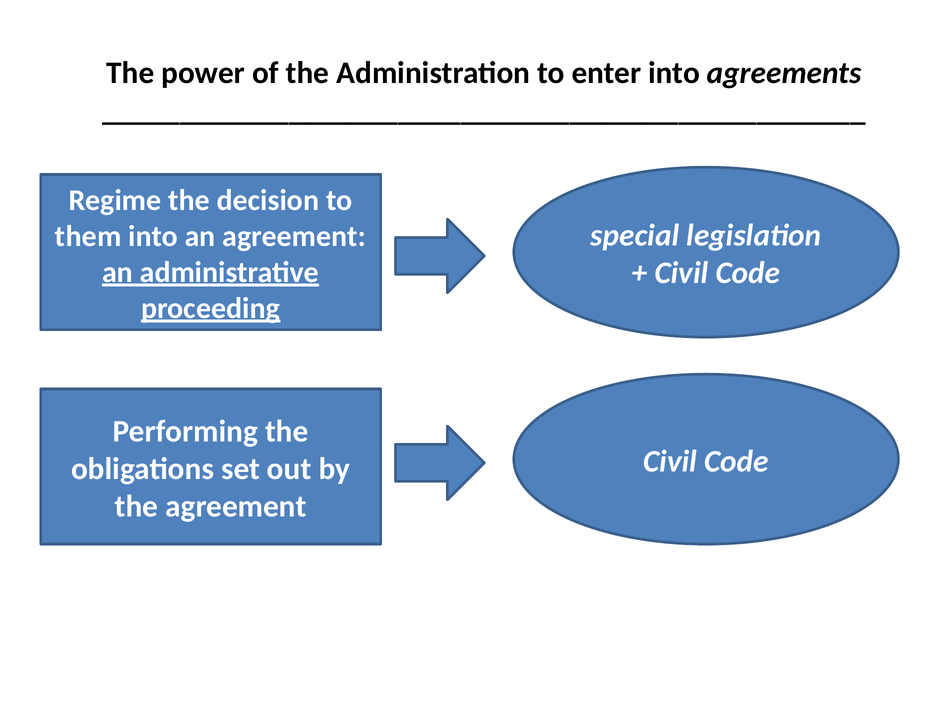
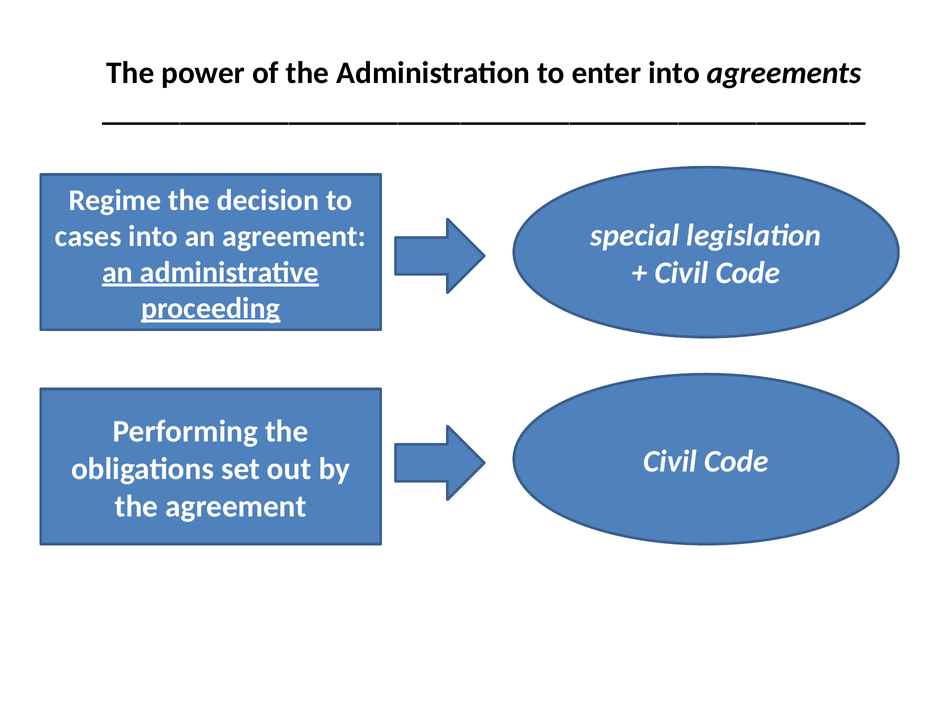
them: them -> cases (88, 236)
